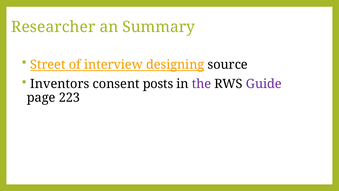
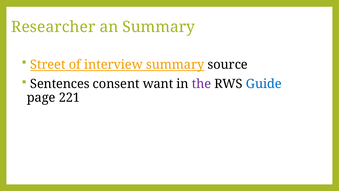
interview designing: designing -> summary (175, 65)
Inventors: Inventors -> Sentences (60, 84)
posts: posts -> want (158, 84)
Guide colour: purple -> blue (264, 84)
223: 223 -> 221 (69, 97)
